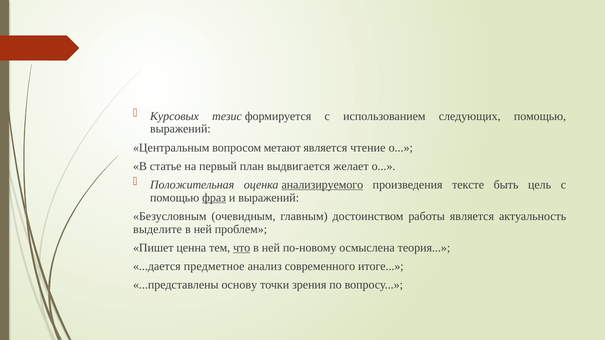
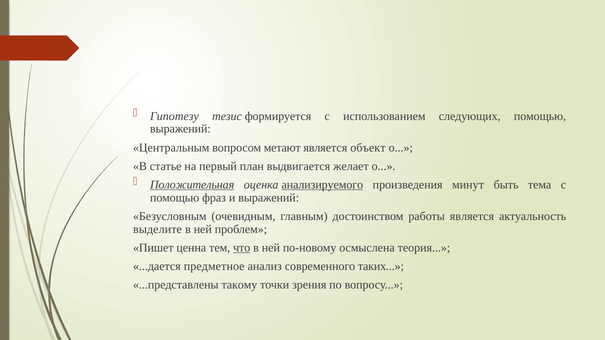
Курсовых: Курсовых -> Гипотезу (174, 116)
чтение: чтение -> объект (368, 148)
Положительная underline: none -> present (192, 185)
тексте: тексте -> минут (468, 185)
цель: цель -> тема (540, 185)
фраз underline: present -> none (214, 198)
итоге: итоге -> таких (381, 267)
основу: основу -> такому (239, 285)
